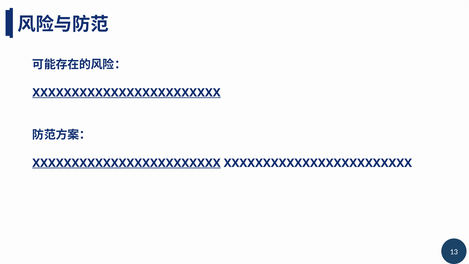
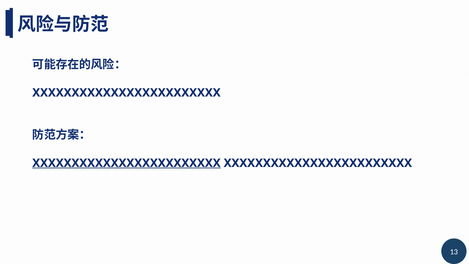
XXXXXXXXXXXXXXXXXXXXXXXX underline: present -> none (126, 93)
